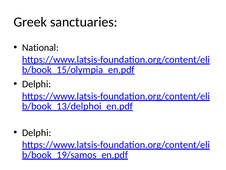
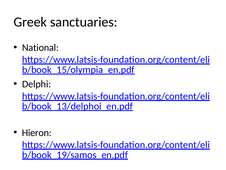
Delphi: Delphi -> Hieron (37, 132)
